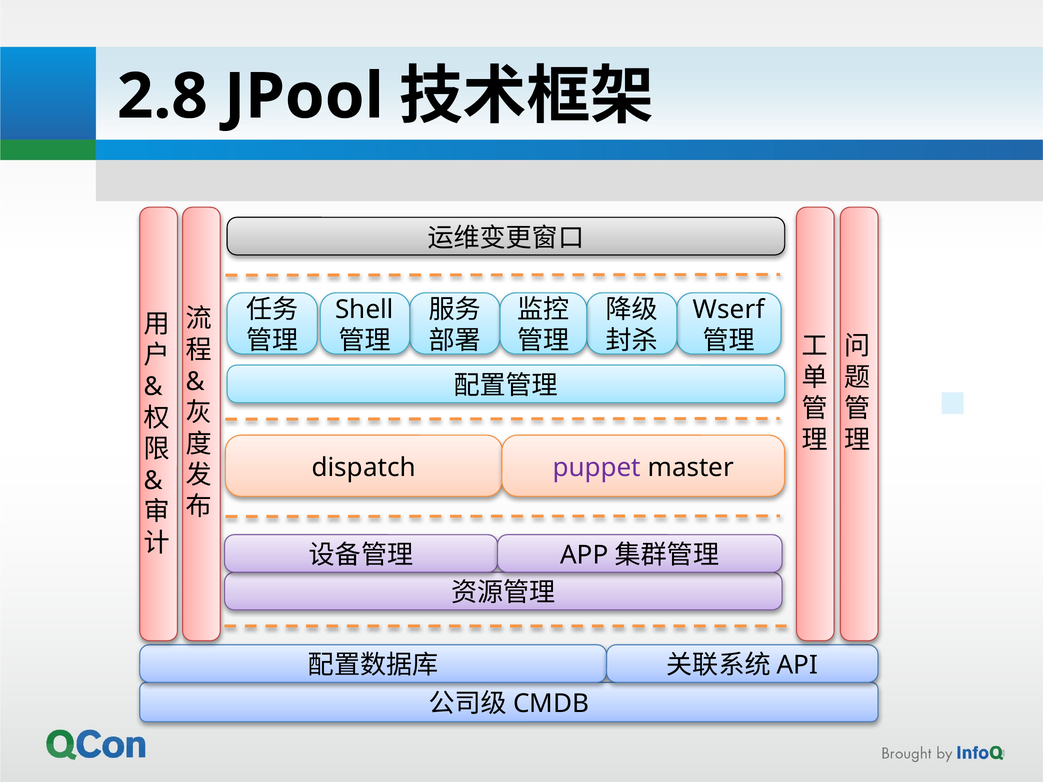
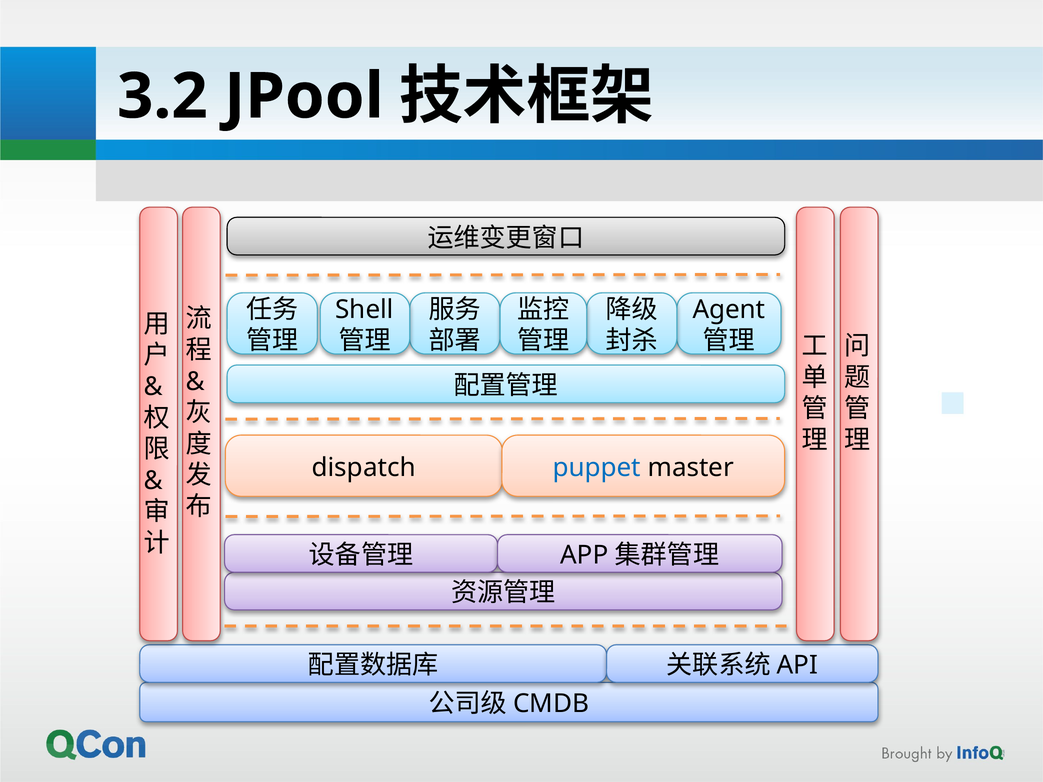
2.8: 2.8 -> 3.2 (162, 97)
Wserf: Wserf -> Agent (729, 310)
puppet colour: purple -> blue (597, 468)
